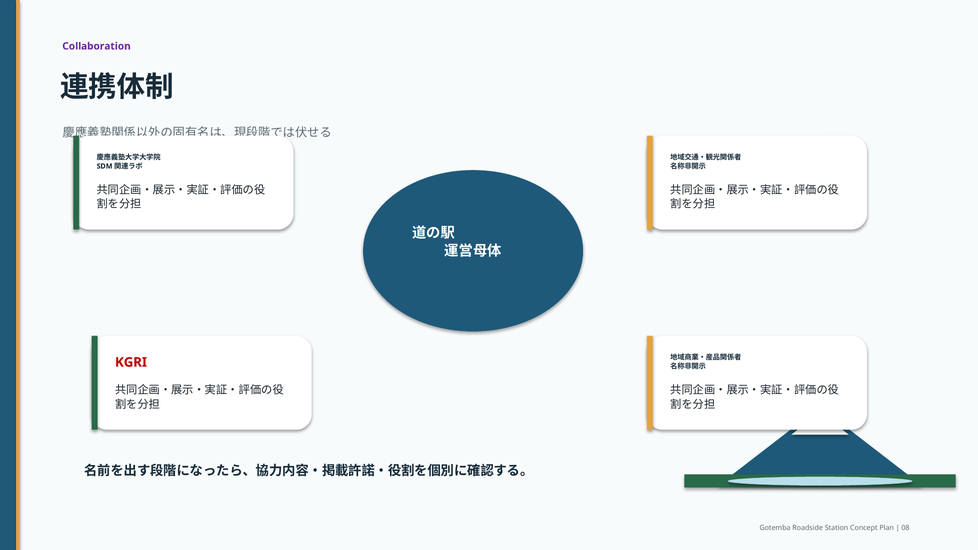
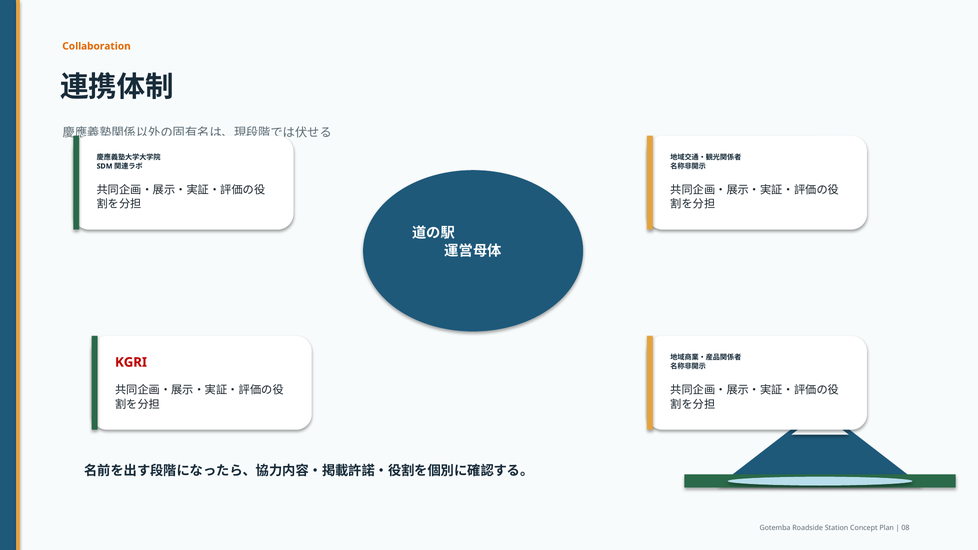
Collaboration colour: purple -> orange (96, 46)
